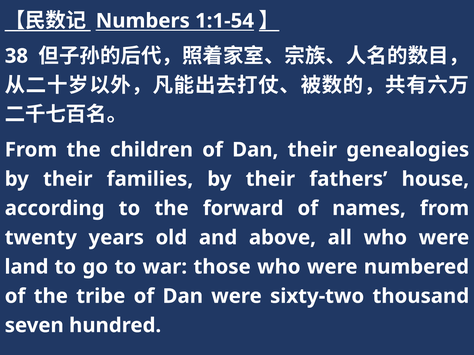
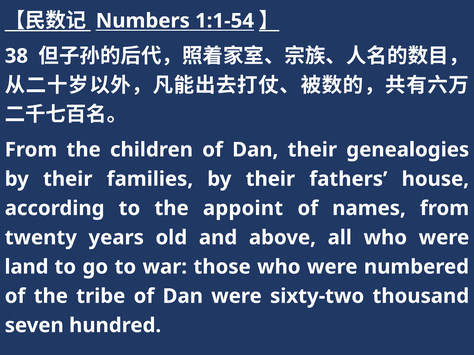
forward: forward -> appoint (243, 209)
